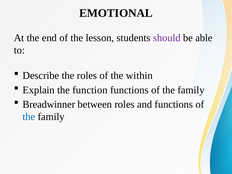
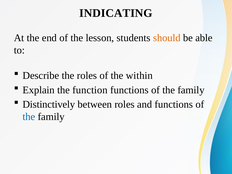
EMOTIONAL: EMOTIONAL -> INDICATING (116, 13)
should colour: purple -> orange (167, 38)
Breadwinner: Breadwinner -> Distinctively (49, 104)
